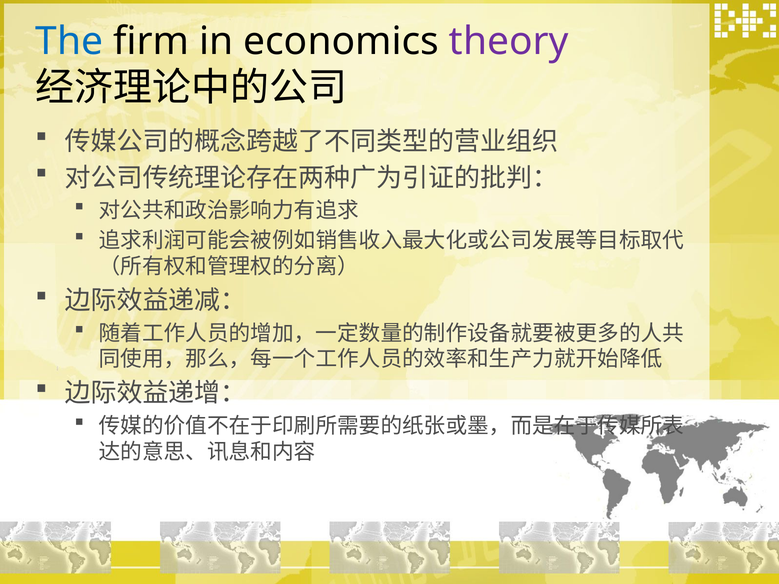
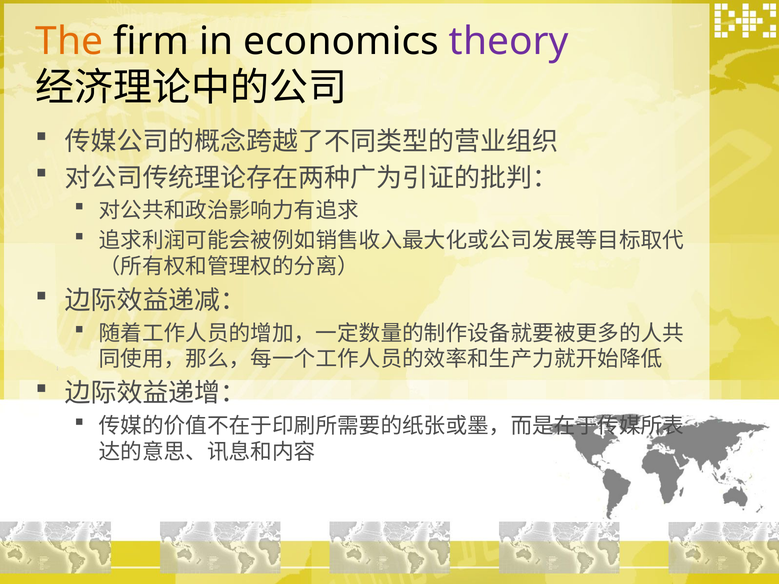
The colour: blue -> orange (69, 41)
